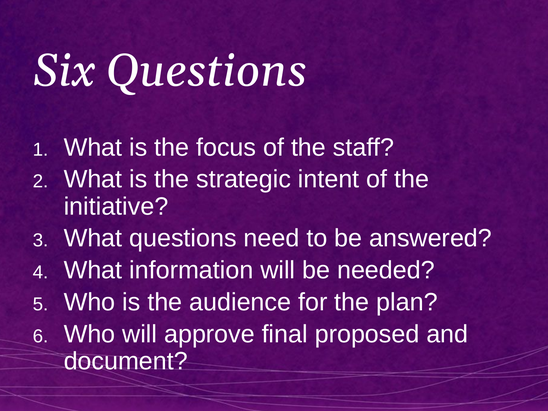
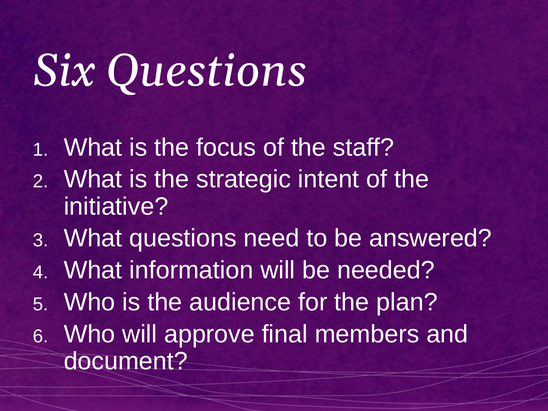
proposed: proposed -> members (367, 334)
